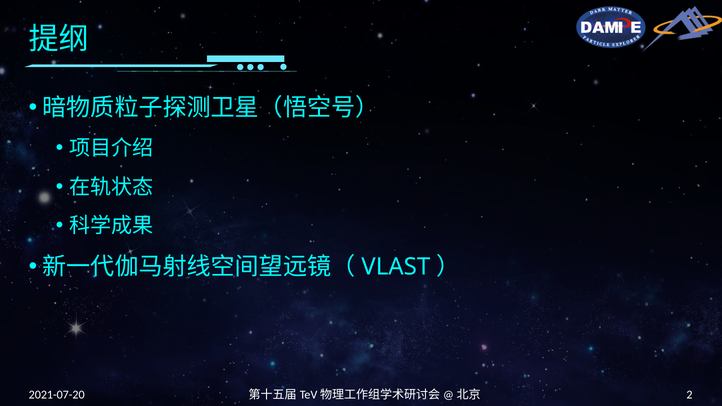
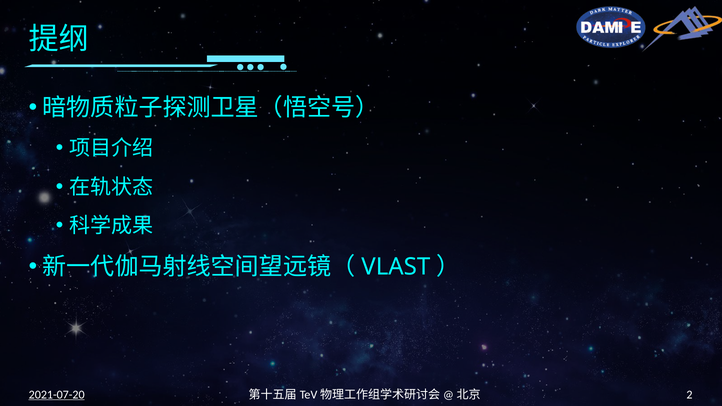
2021-07-20 underline: none -> present (57, 395)
